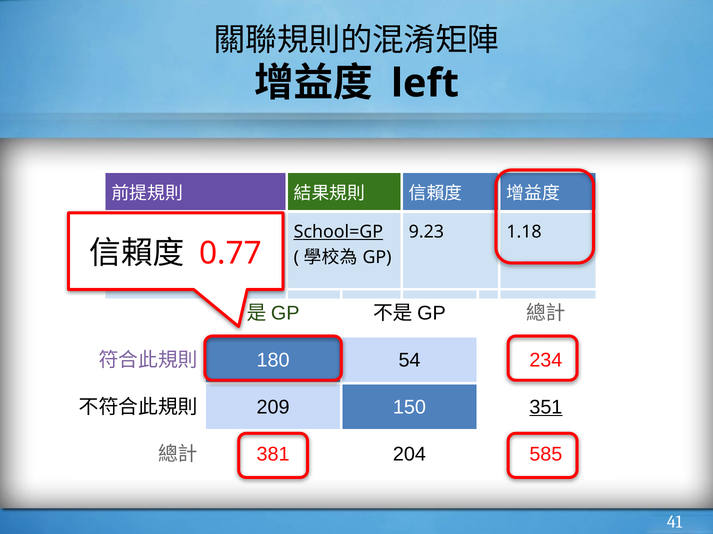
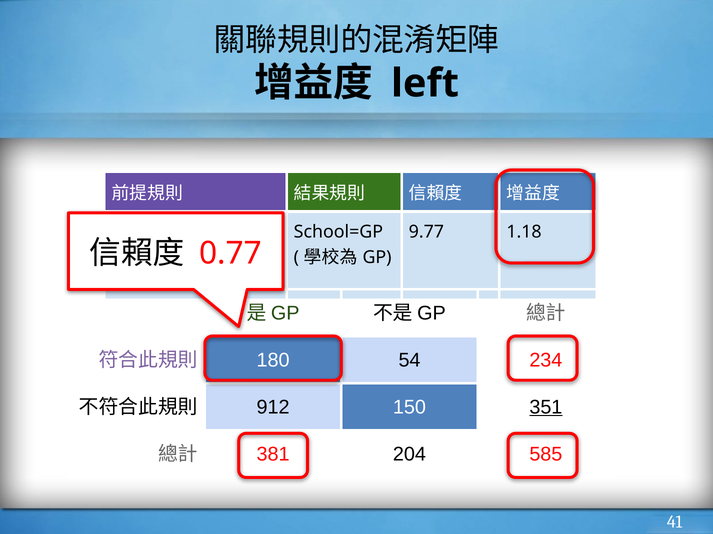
School=GP underline: present -> none (338, 232)
9.23: 9.23 -> 9.77 (426, 232)
209: 209 -> 912 (273, 408)
